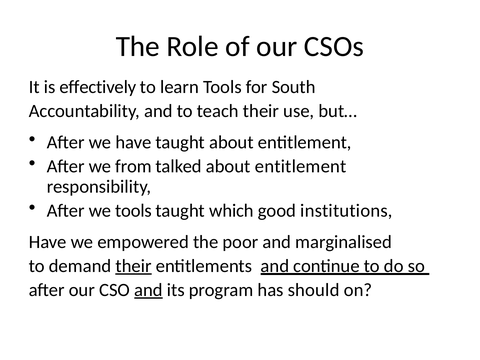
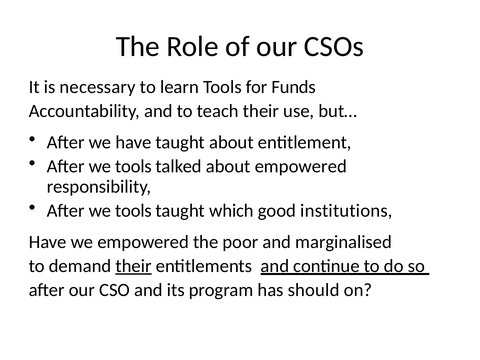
effectively: effectively -> necessary (98, 87)
South: South -> Funds (294, 87)
from: from -> tools (133, 166)
talked about entitlement: entitlement -> empowered (301, 166)
and underline: present -> none (148, 290)
